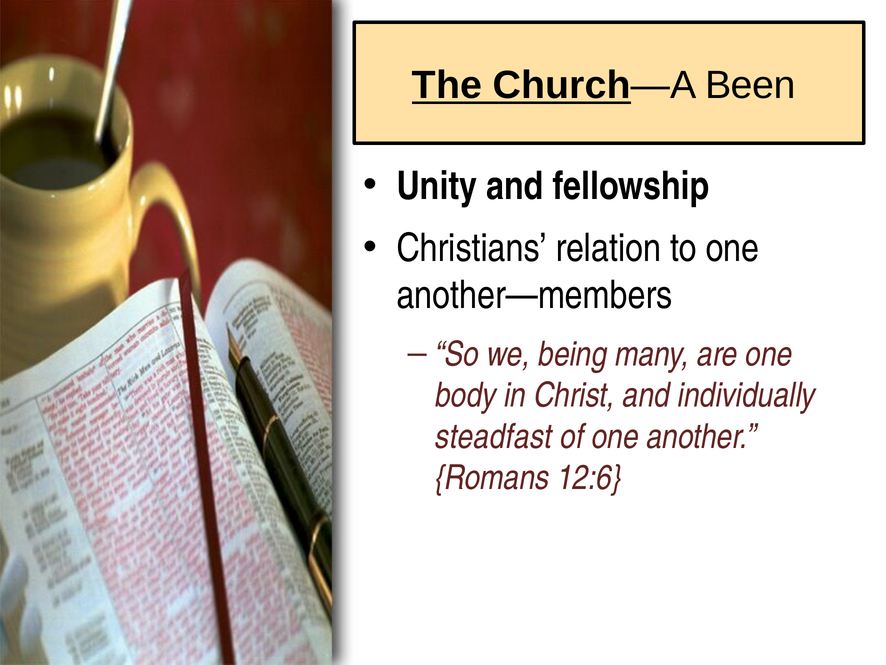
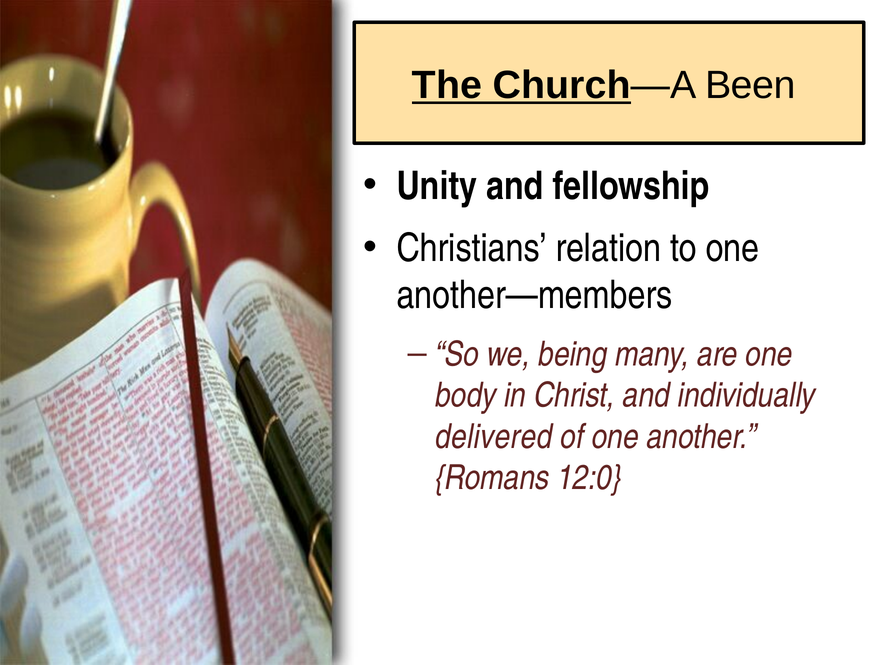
steadfast: steadfast -> delivered (494, 436)
12:6: 12:6 -> 12:0 (589, 478)
